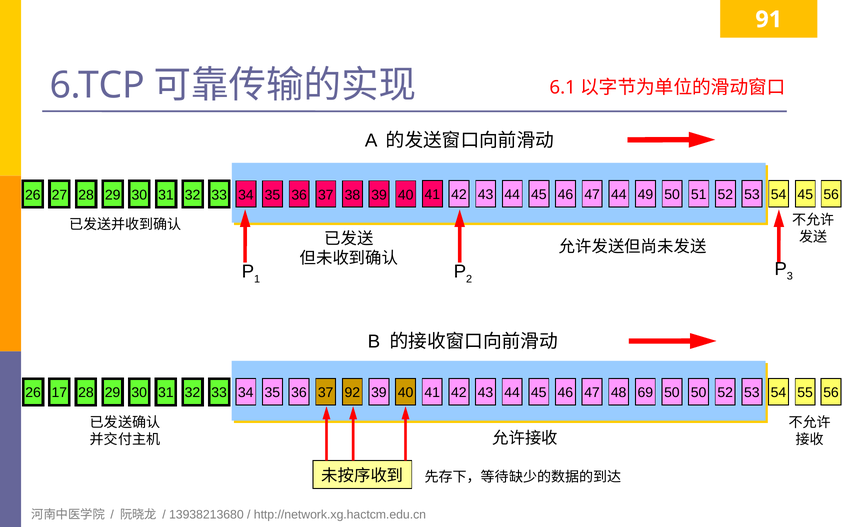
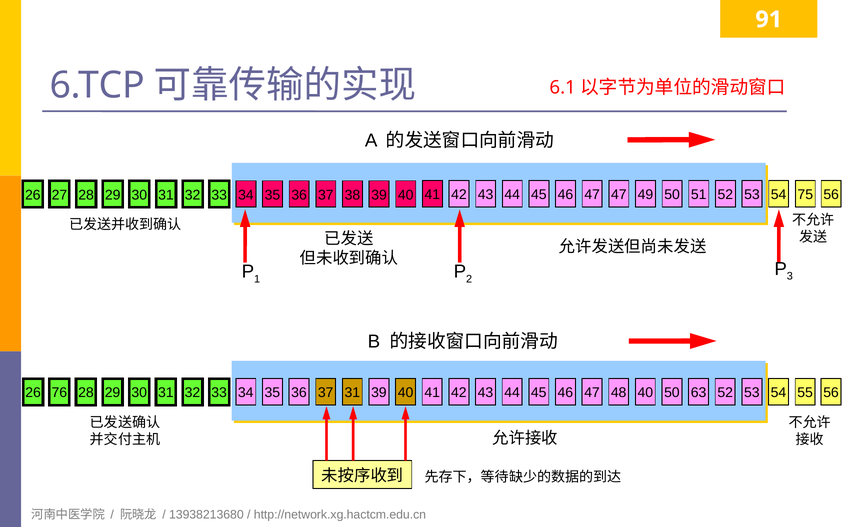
47 44: 44 -> 47 (619, 195)
54 45: 45 -> 75 (805, 195)
17: 17 -> 76 (59, 393)
37 92: 92 -> 31 (352, 393)
48 69: 69 -> 40 (645, 393)
50 50: 50 -> 63 (699, 393)
